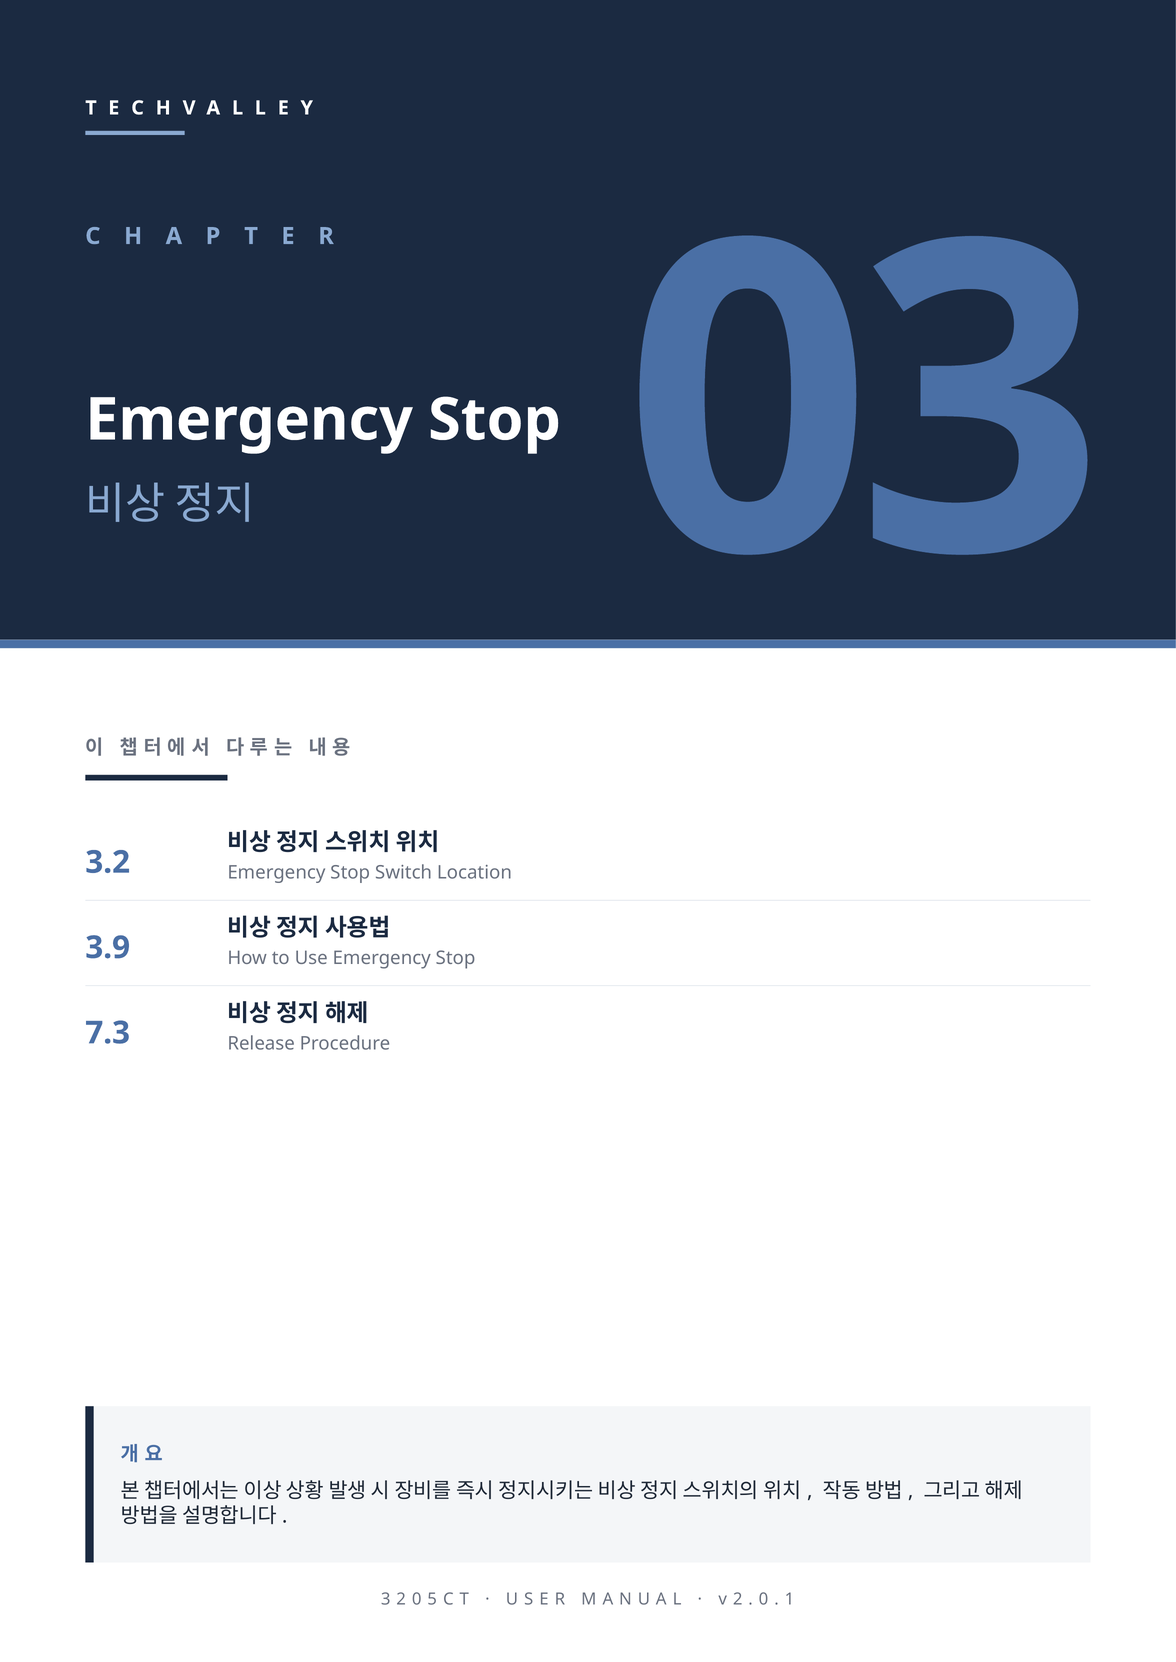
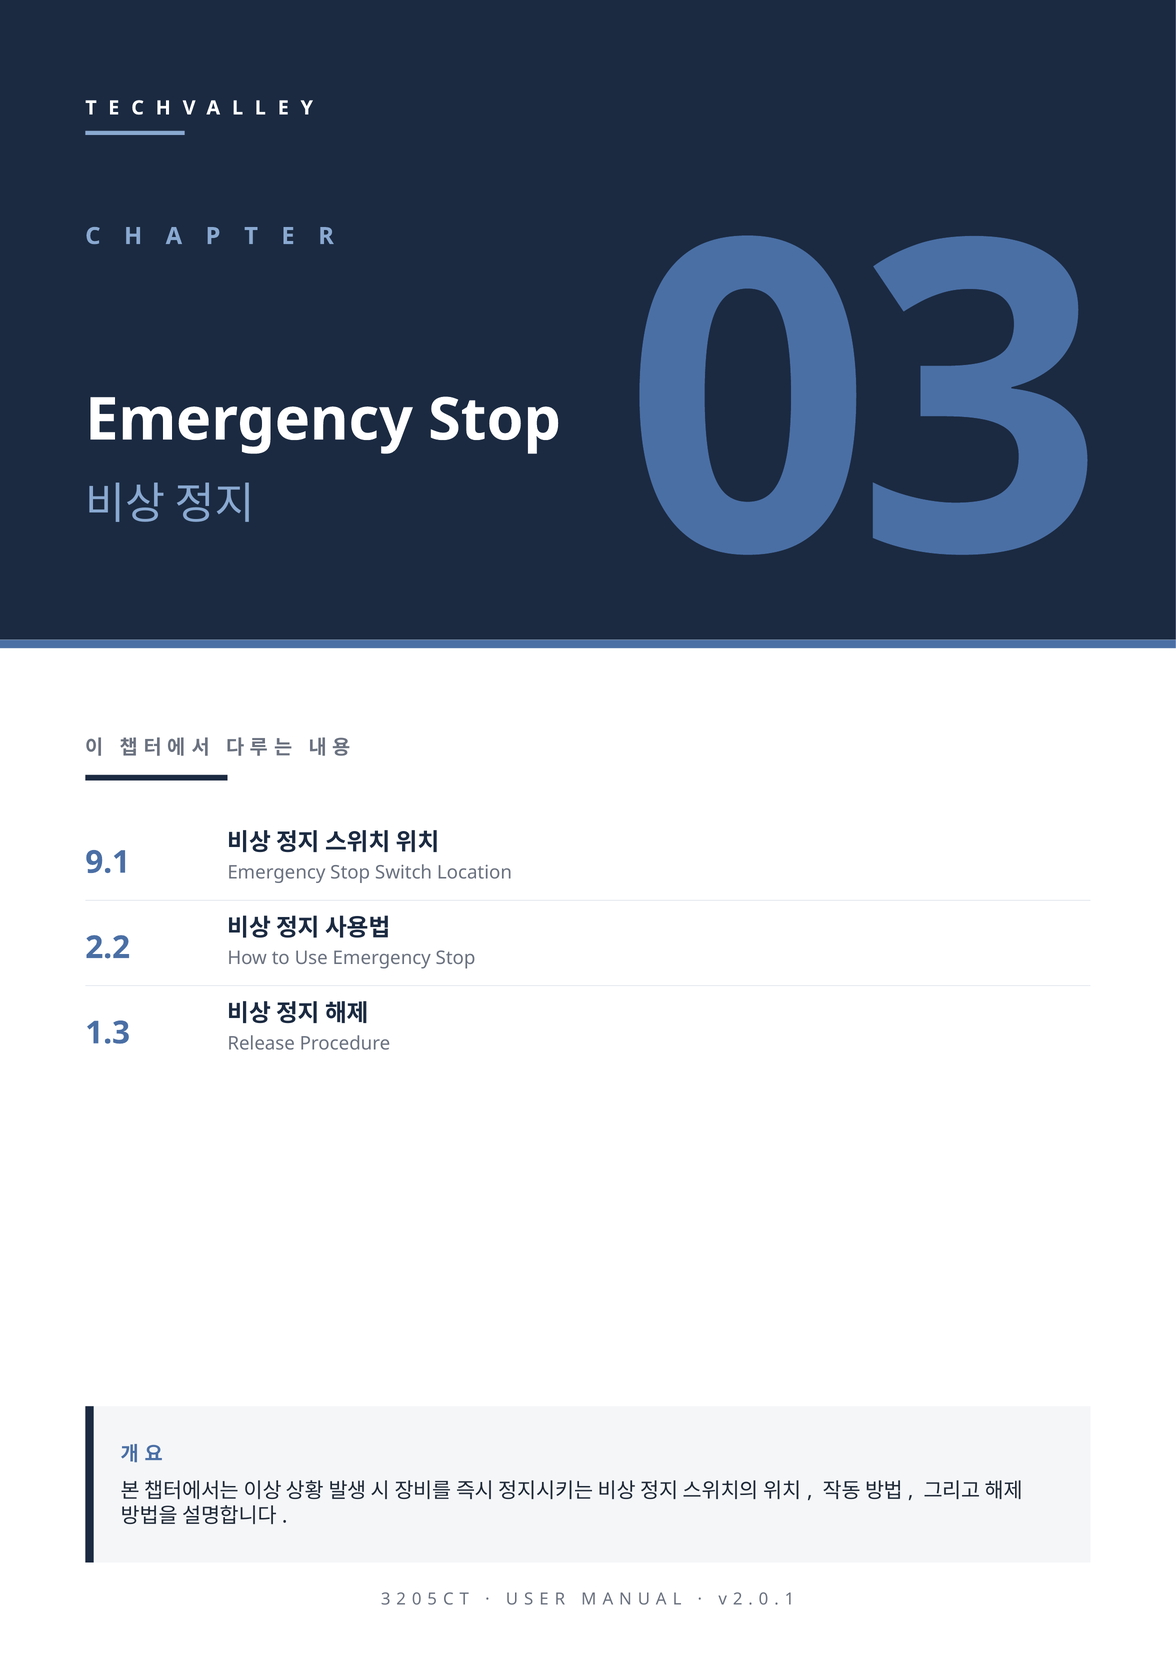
3.2: 3.2 -> 9.1 (108, 862)
3.9: 3.9 -> 2.2 (108, 948)
7.3: 7.3 -> 1.3 (108, 1033)
